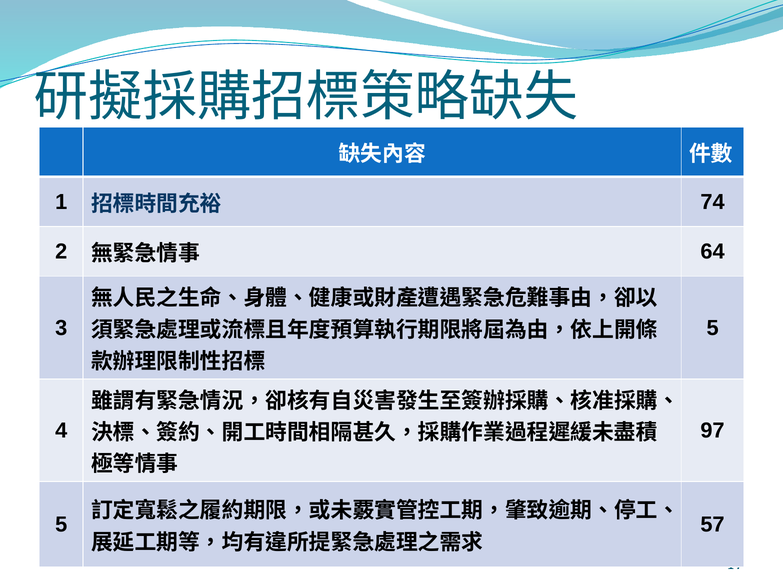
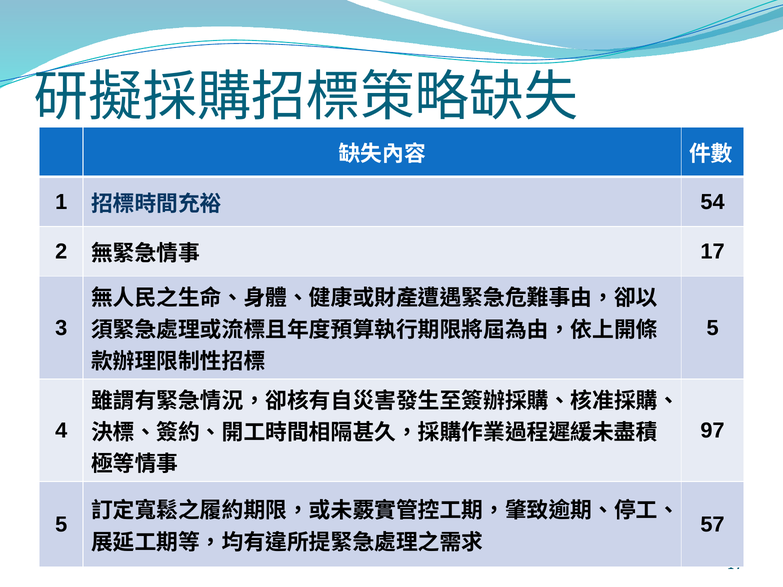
74: 74 -> 54 (713, 202)
64: 64 -> 17 (713, 252)
